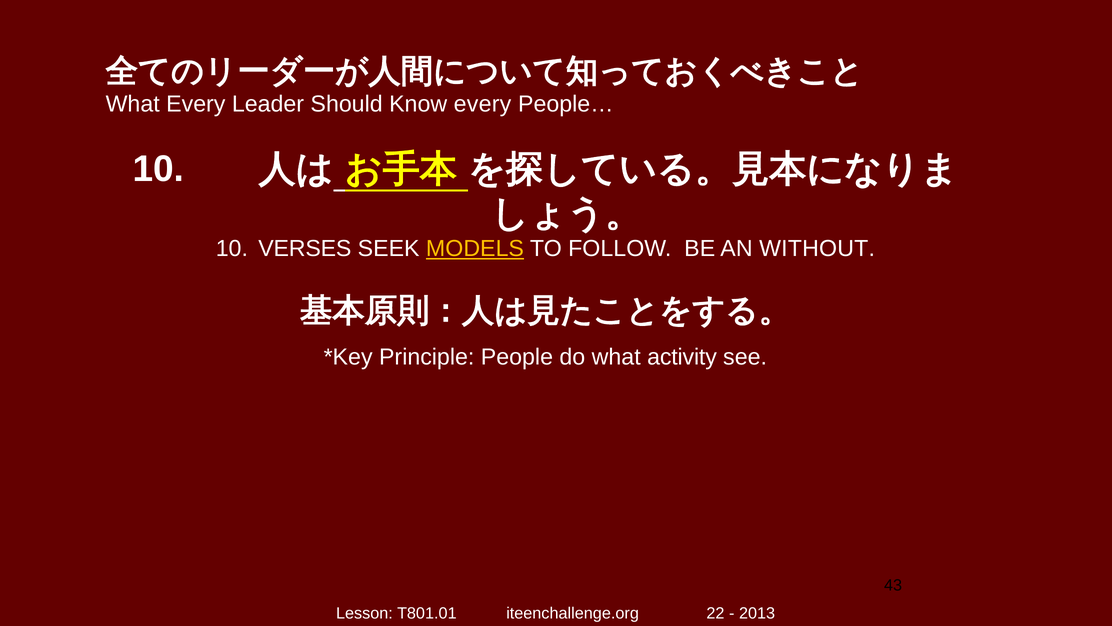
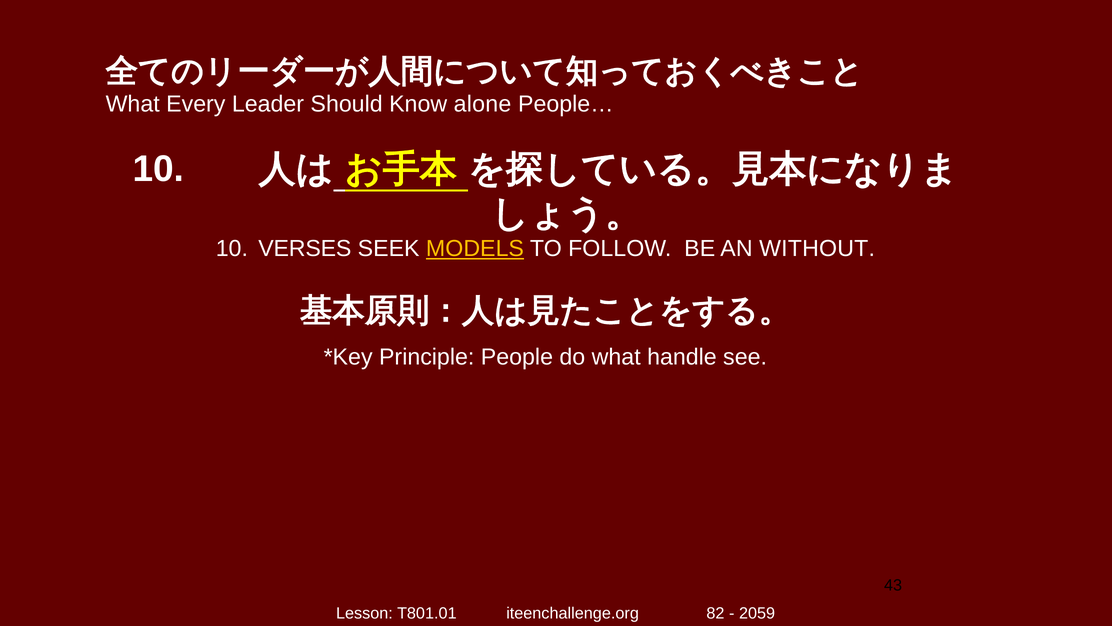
Know every: every -> alone (482, 104)
activity: activity -> handle (682, 357)
22: 22 -> 82 (715, 613)
2013: 2013 -> 2059 (757, 613)
